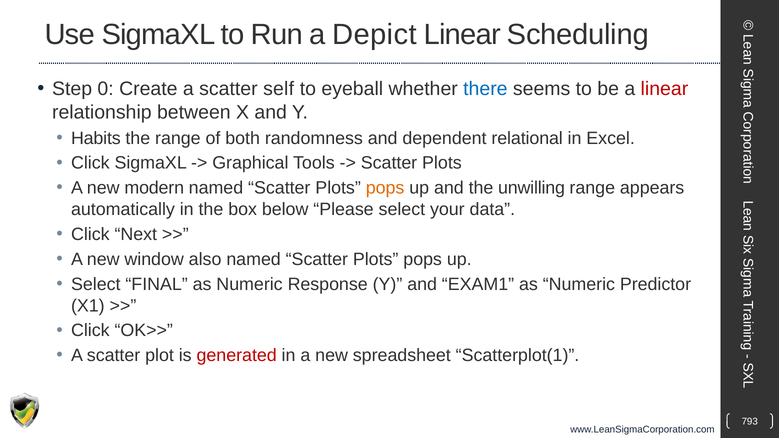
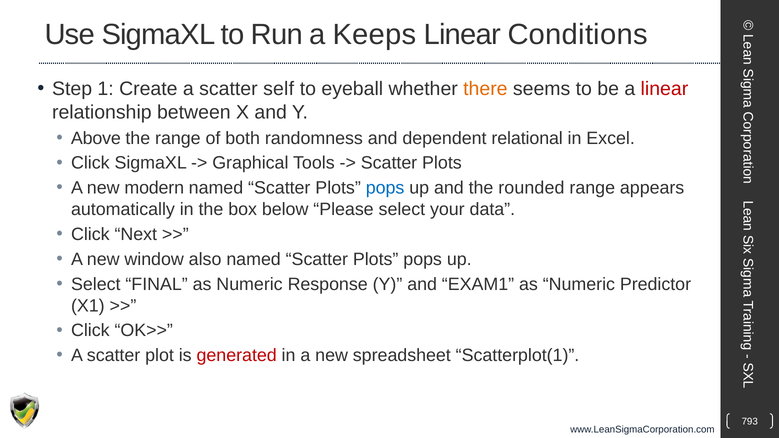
Depict: Depict -> Keeps (374, 35)
Scheduling: Scheduling -> Conditions (578, 35)
0: 0 -> 1 (106, 89)
there colour: blue -> orange (485, 89)
Habits: Habits -> Above (96, 138)
pops colour: orange -> blue (385, 188)
unwilling: unwilling -> rounded (531, 188)
